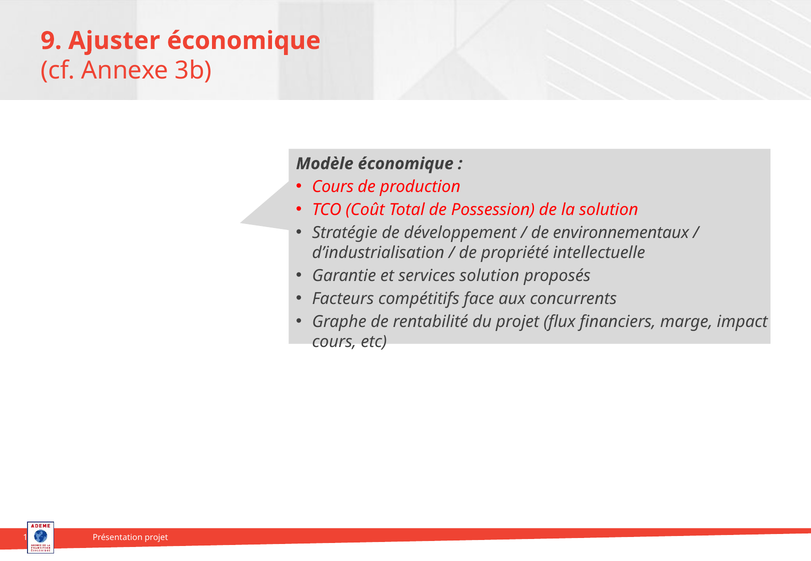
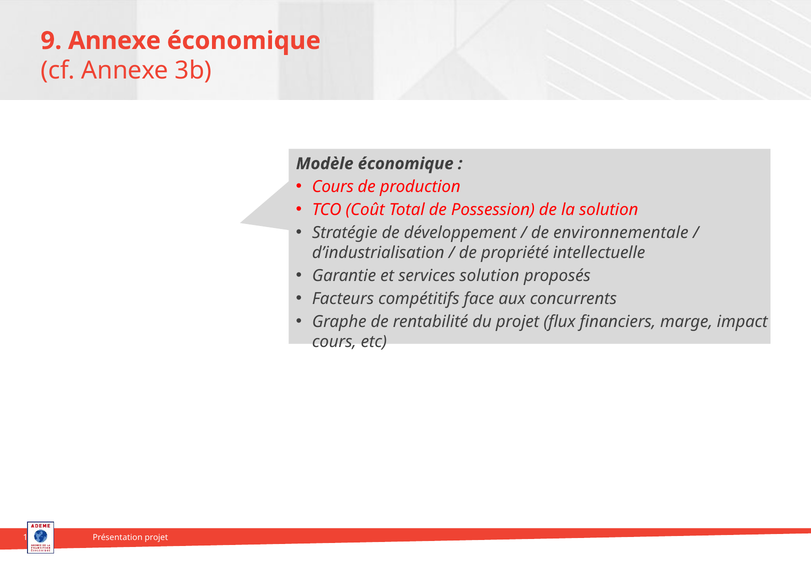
9 Ajuster: Ajuster -> Annexe (114, 41)
environnementaux: environnementaux -> environnementale (621, 233)
